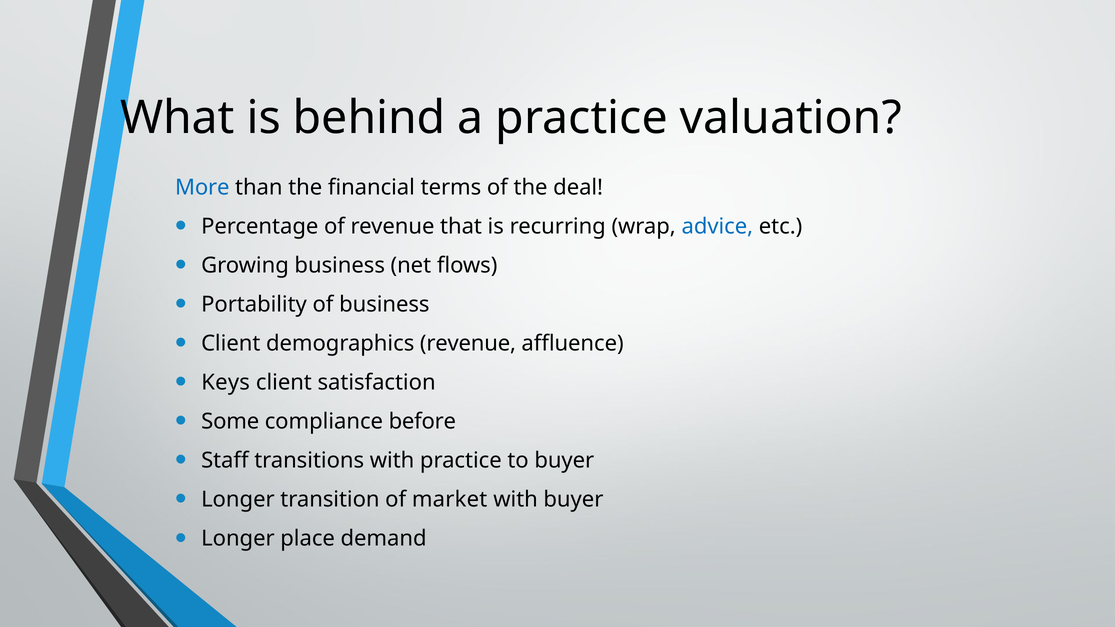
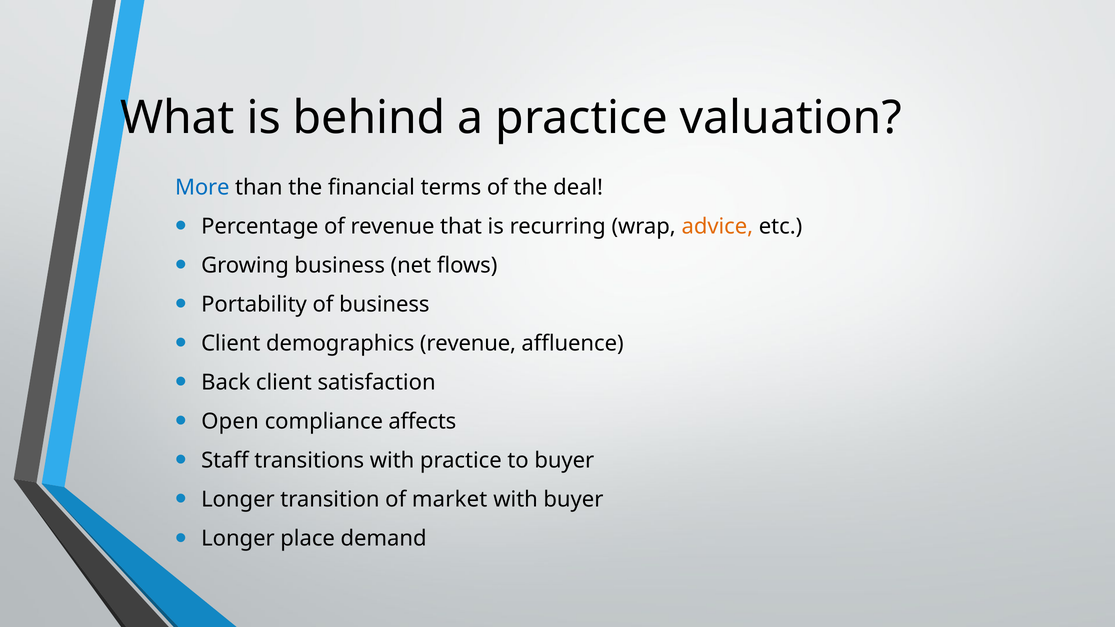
advice colour: blue -> orange (717, 227)
Keys: Keys -> Back (226, 383)
Some: Some -> Open (230, 422)
before: before -> affects (422, 422)
